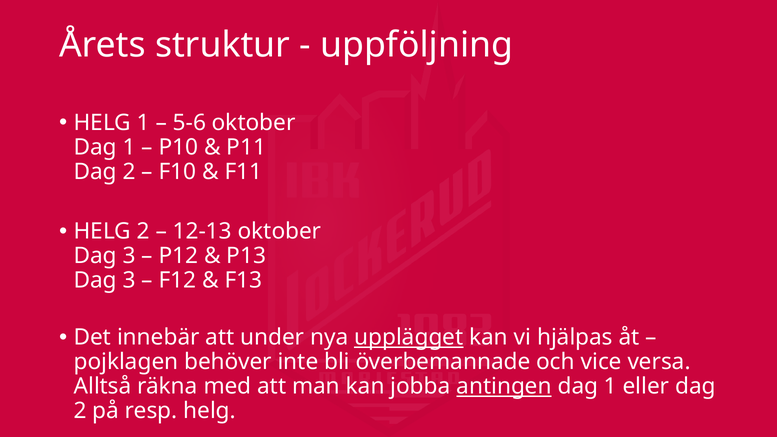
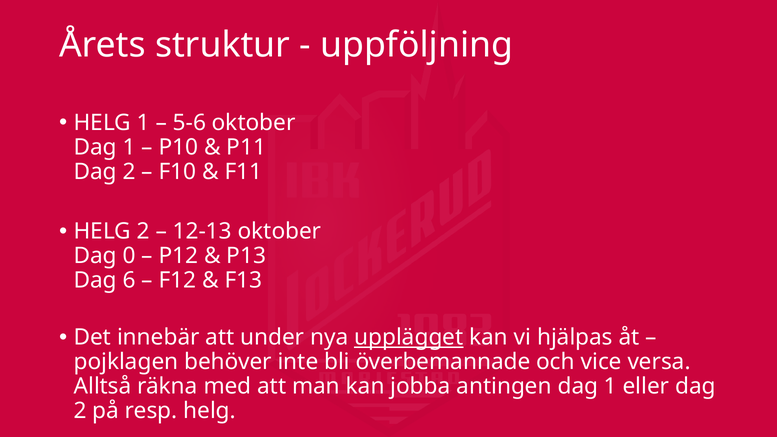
3: 3 -> 0 (129, 256)
3: 3 -> 6 (129, 280)
antingen underline: present -> none (504, 386)
